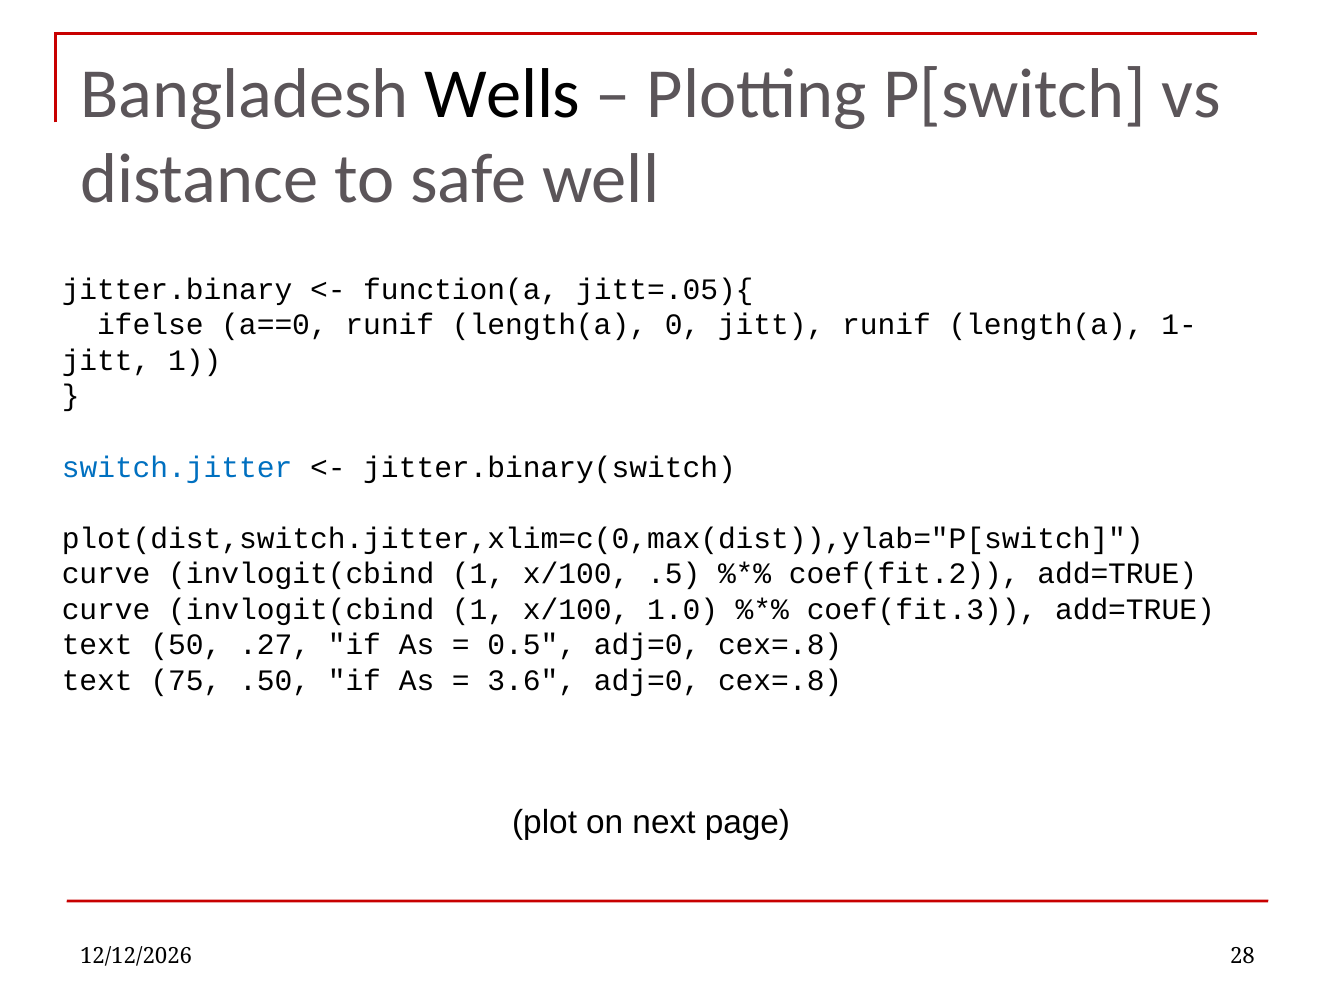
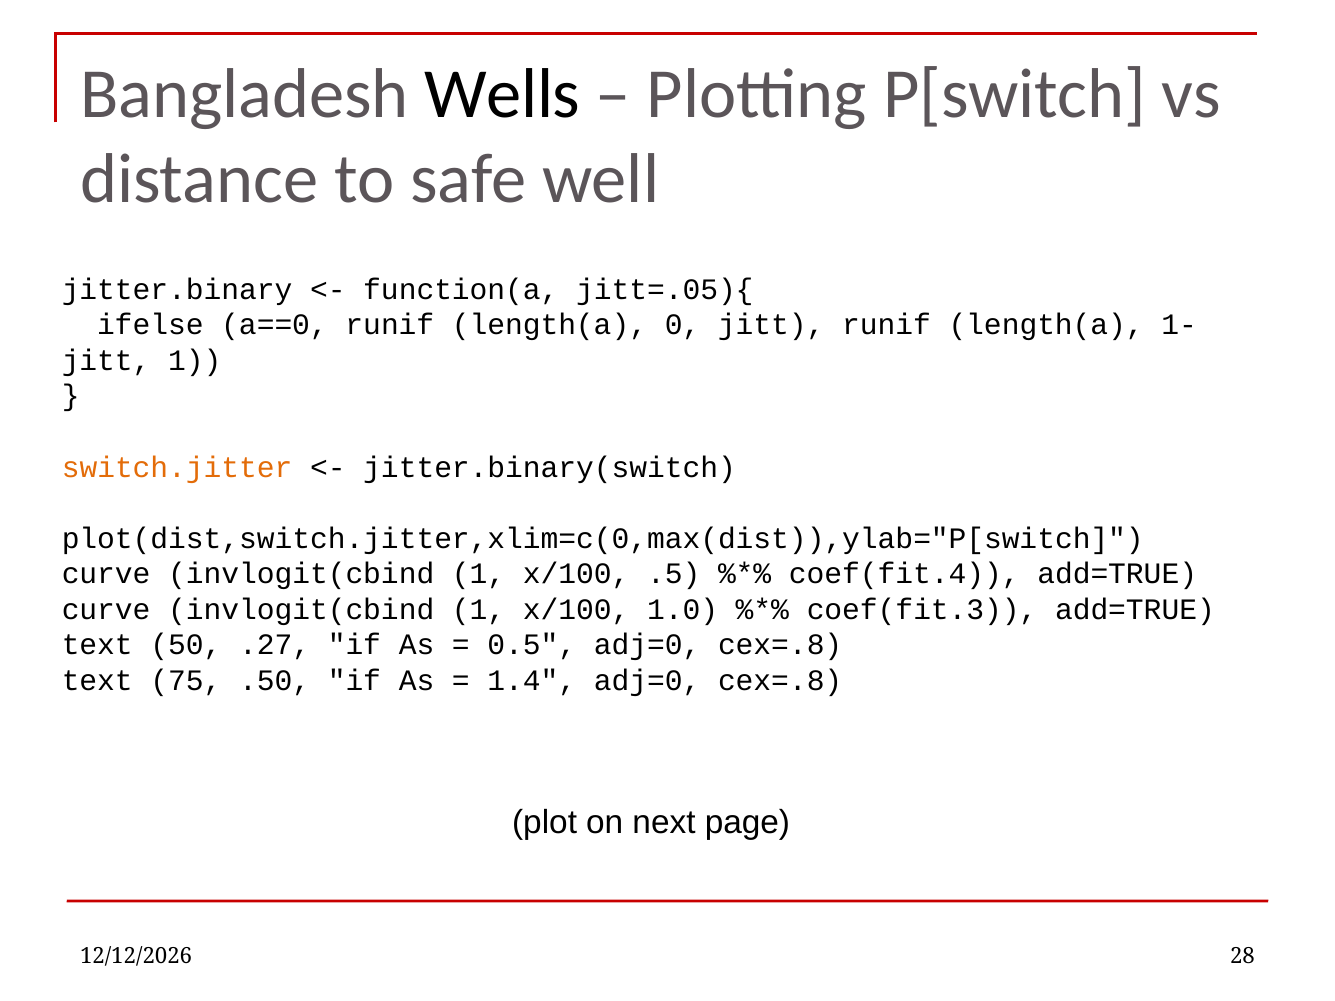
switch.jitter colour: blue -> orange (177, 467)
coef(fit.2: coef(fit.2 -> coef(fit.4 (904, 574)
3.6: 3.6 -> 1.4 (532, 681)
